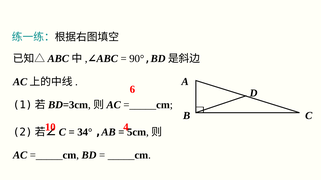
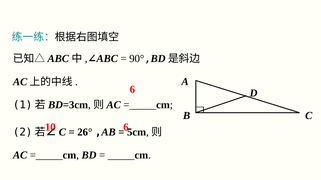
4: 4 -> 6 (126, 127)
34°: 34° -> 26° (85, 132)
